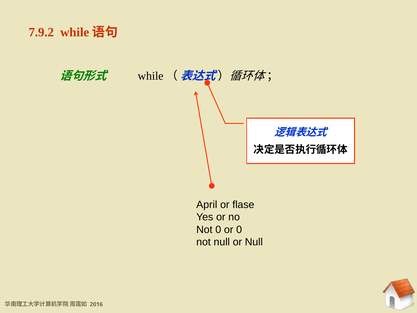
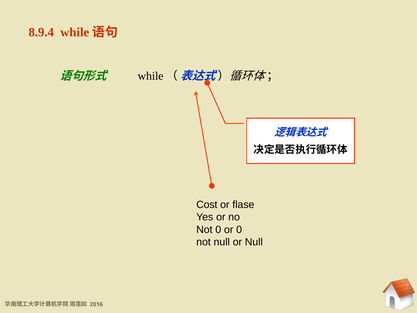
7.9.2: 7.9.2 -> 8.9.4 (41, 32)
April: April -> Cost (207, 204)
